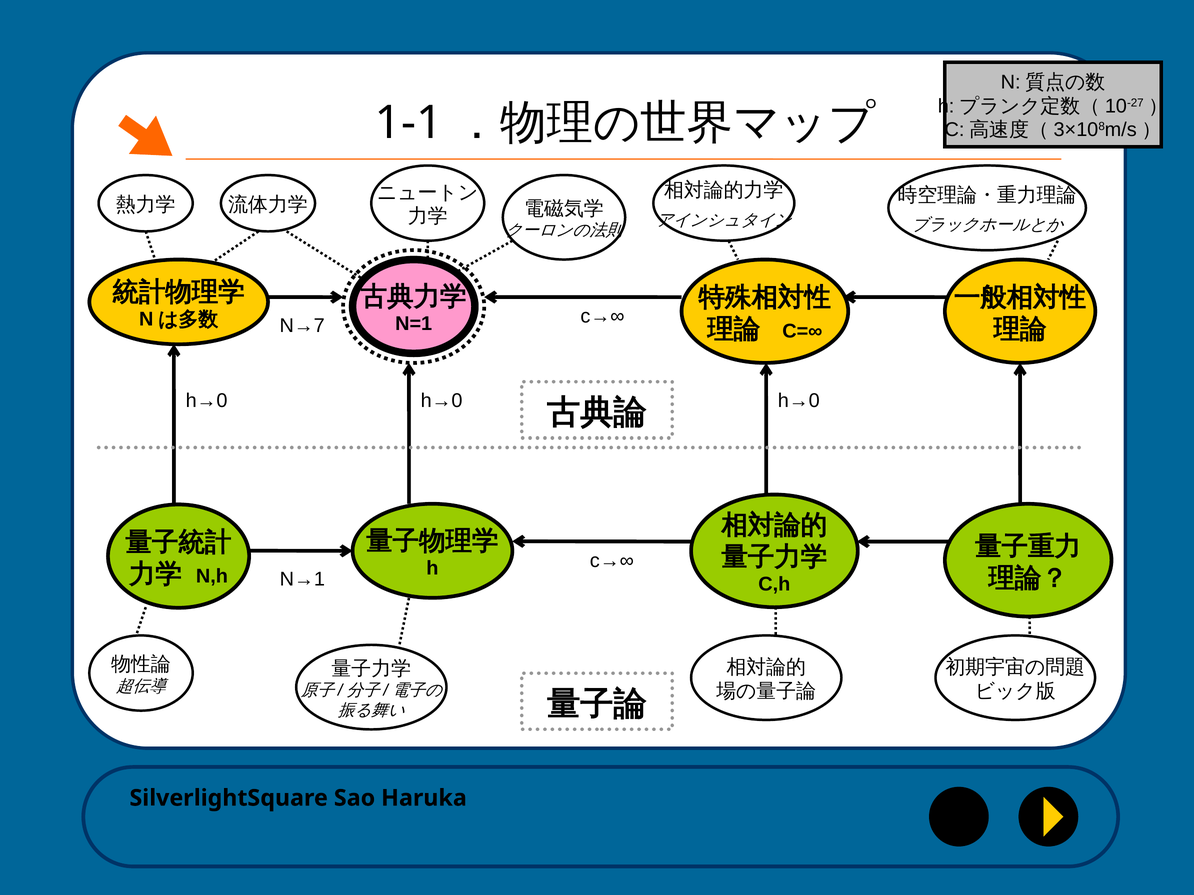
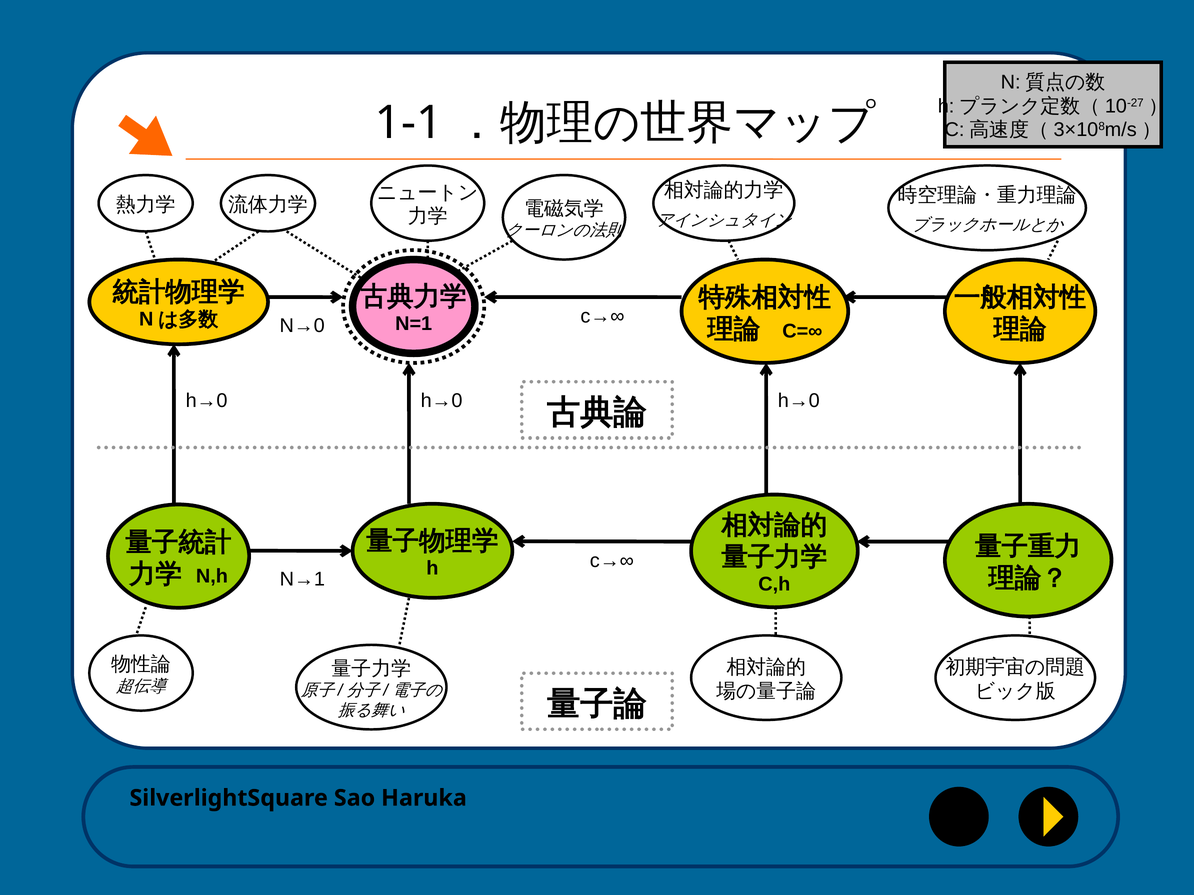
N→7: N→7 -> N→0 (302, 326)
